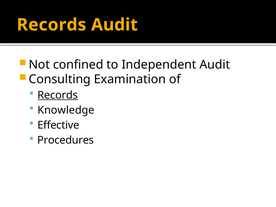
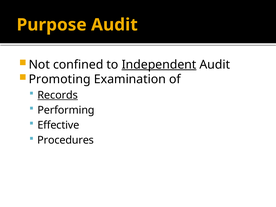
Records: Records -> Purpose (52, 25)
Independent underline: none -> present (159, 65)
Consulting: Consulting -> Promoting (60, 79)
Knowledge: Knowledge -> Performing (66, 110)
